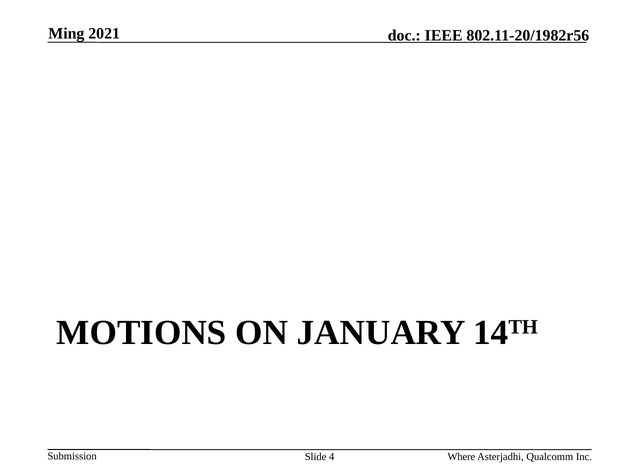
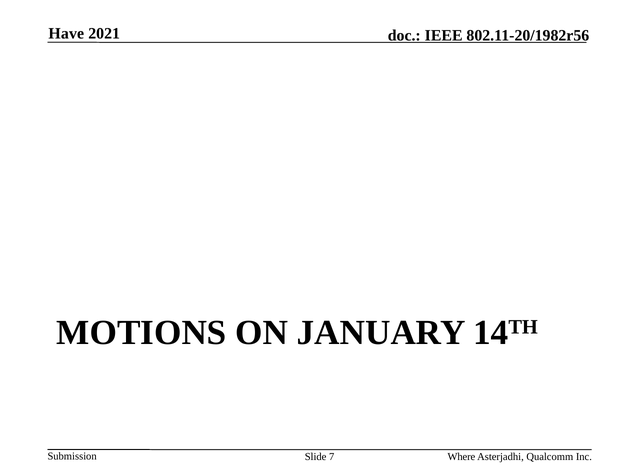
Ming: Ming -> Have (66, 34)
4: 4 -> 7 (332, 456)
